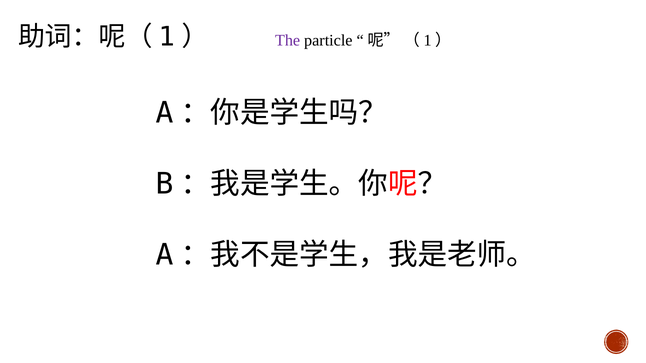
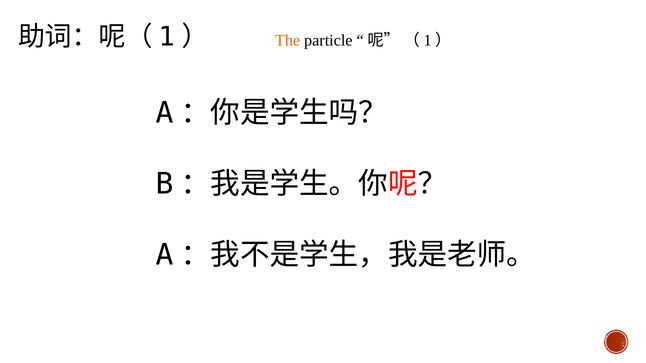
The colour: purple -> orange (288, 41)
